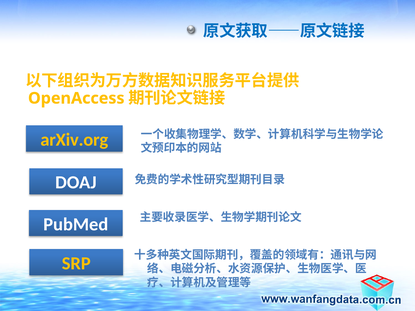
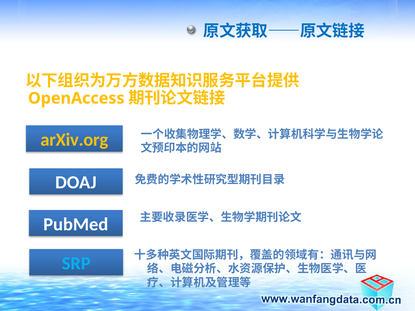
SRP colour: yellow -> light blue (76, 264)
